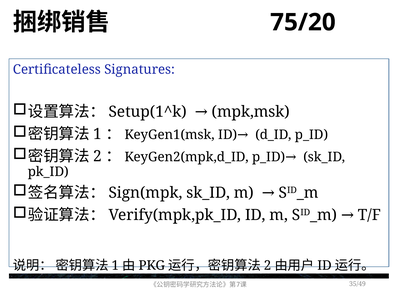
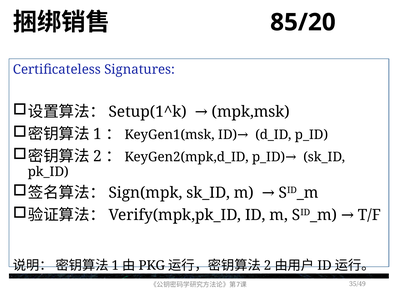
75/20: 75/20 -> 85/20 (303, 22)
